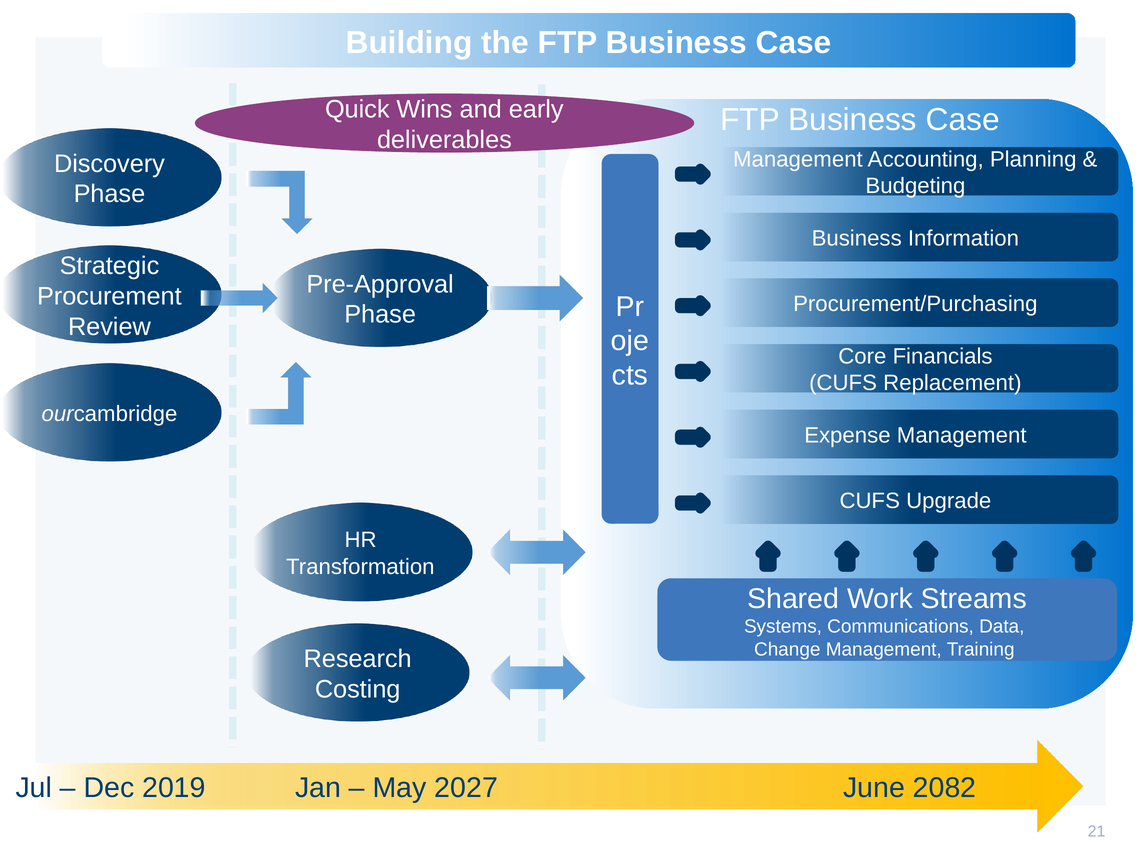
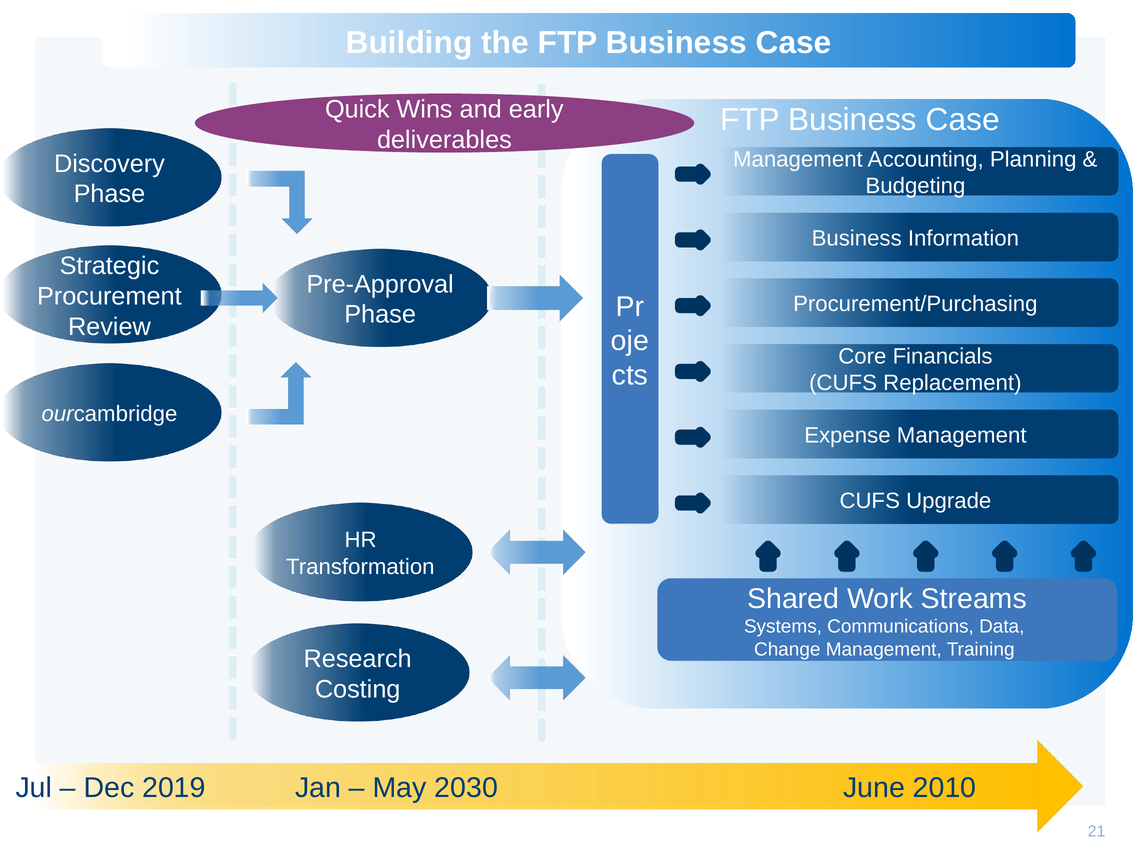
2027: 2027 -> 2030 (466, 788)
2082: 2082 -> 2010 (945, 788)
